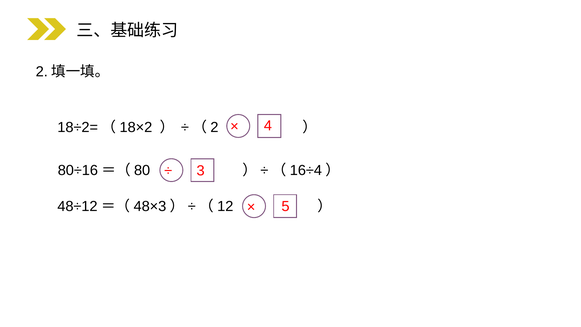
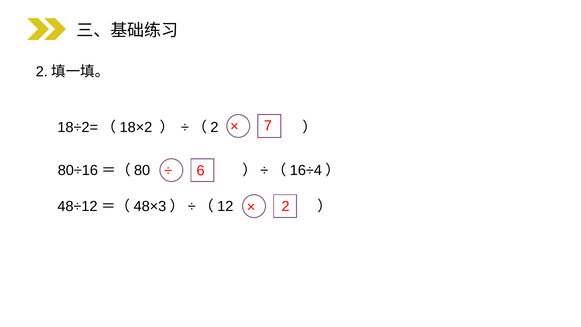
4: 4 -> 7 (268, 126)
3: 3 -> 6 (201, 171)
5: 5 -> 2 (285, 206)
